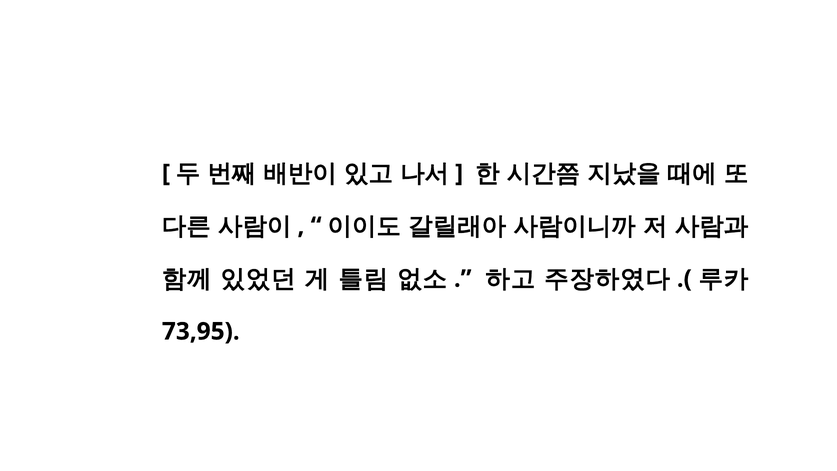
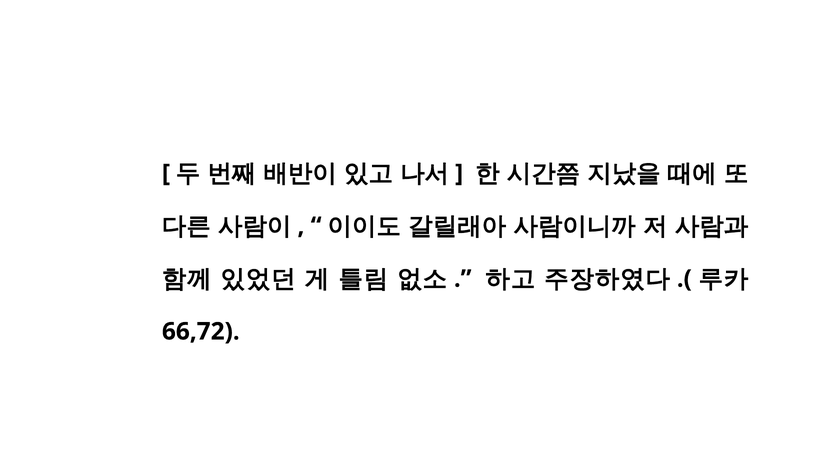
73,95: 73,95 -> 66,72 (201, 331)
